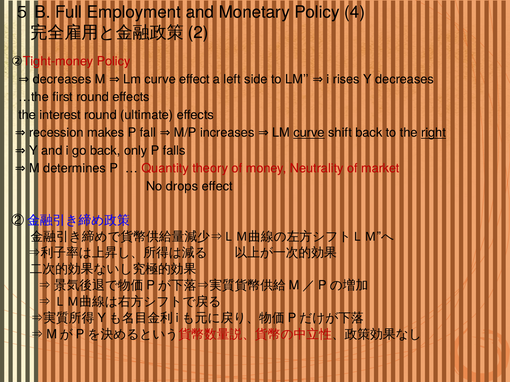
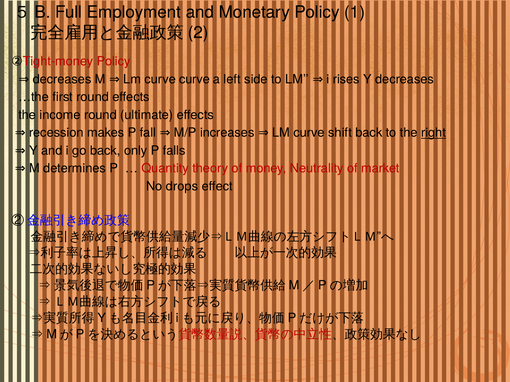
4: 4 -> 1 (355, 12)
curve effect: effect -> curve (194, 79)
interest: interest -> income (60, 115)
curve underline: present -> none (309, 133)
